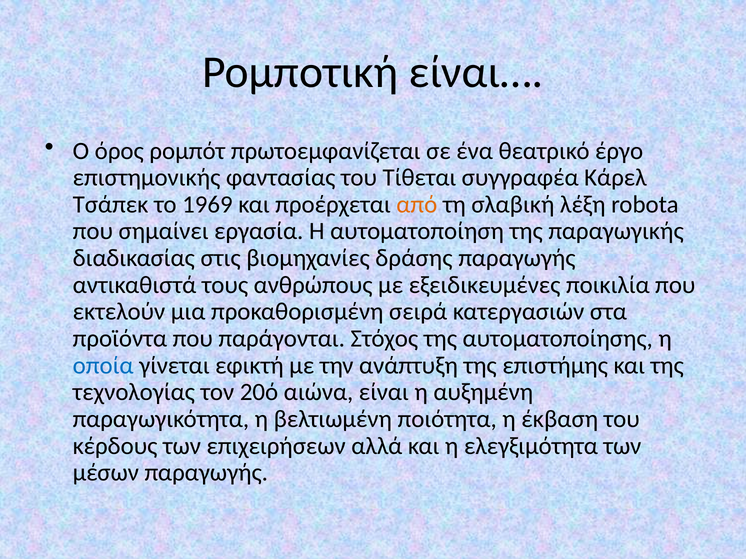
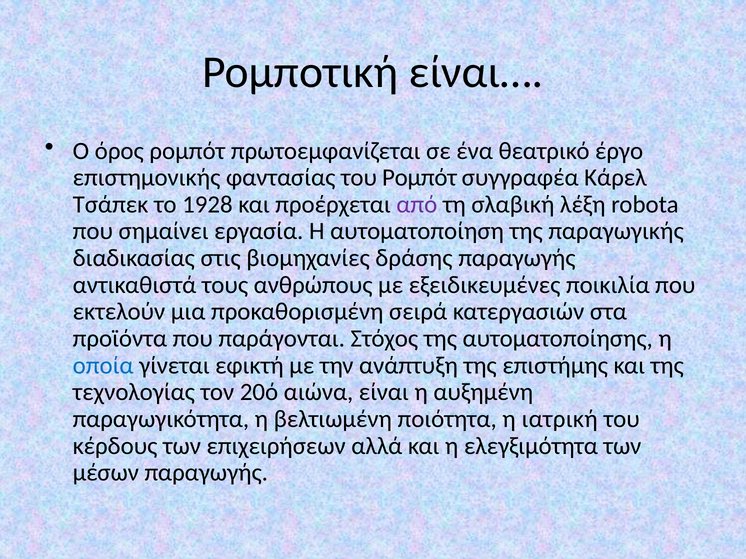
του Τίθεται: Τίθεται -> Ρομπότ (420, 178)
1969: 1969 -> 1928 (207, 205)
από colour: orange -> purple (417, 205)
έκβαση: έκβαση -> ιατρική (560, 419)
